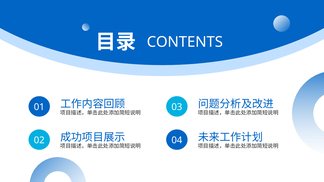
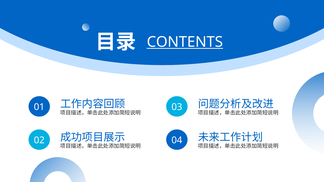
CONTENTS underline: none -> present (185, 42)
